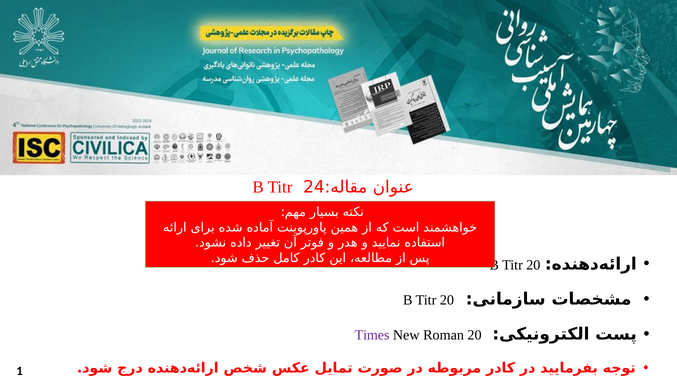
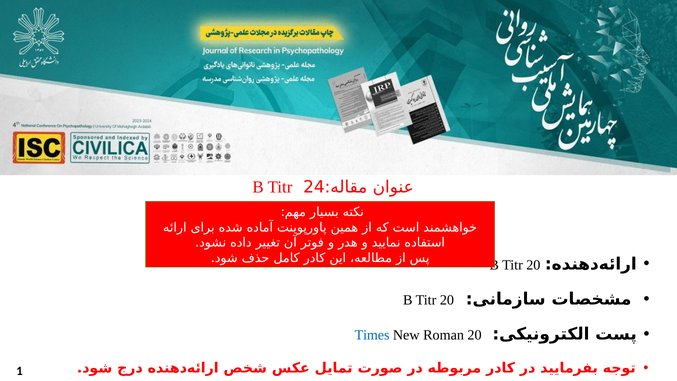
Times colour: purple -> blue (372, 335)
